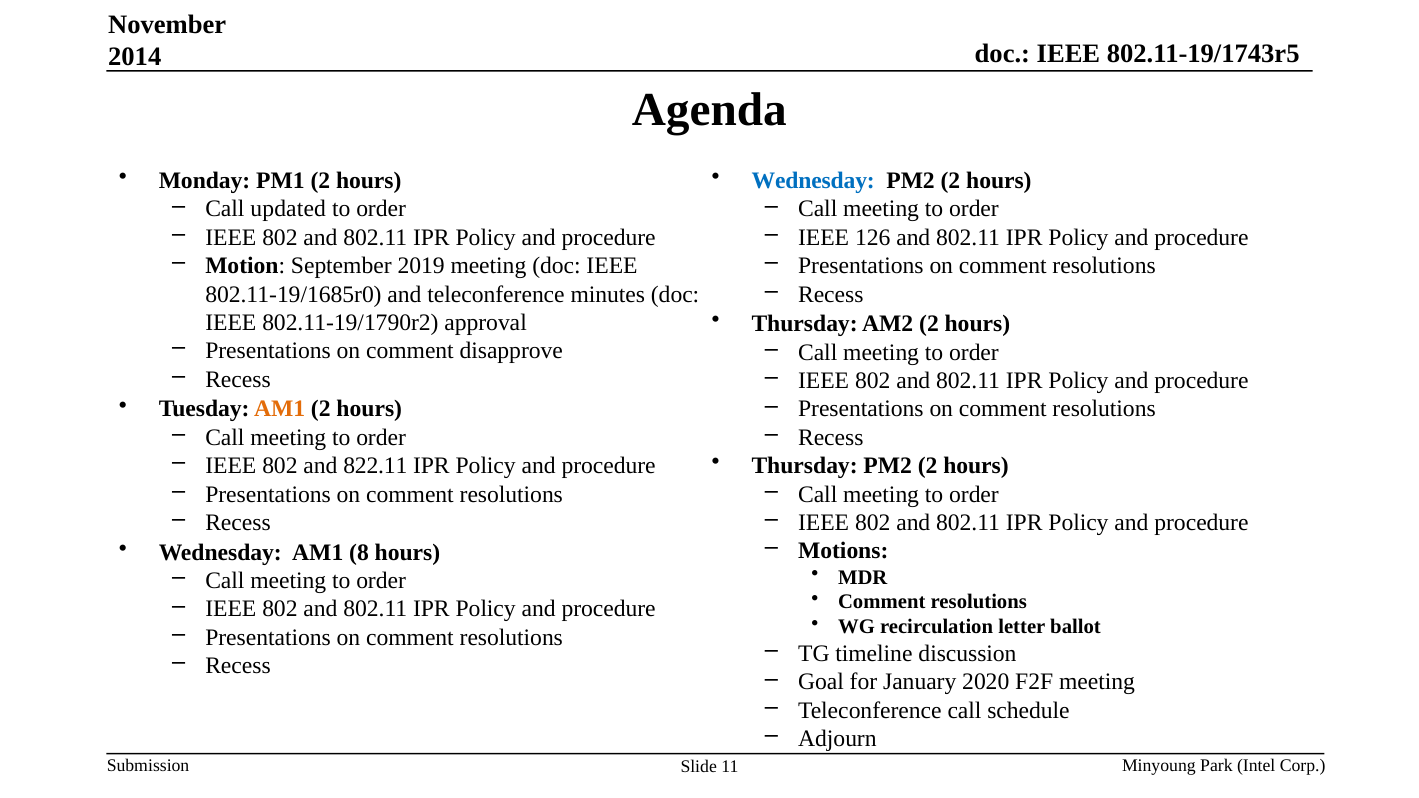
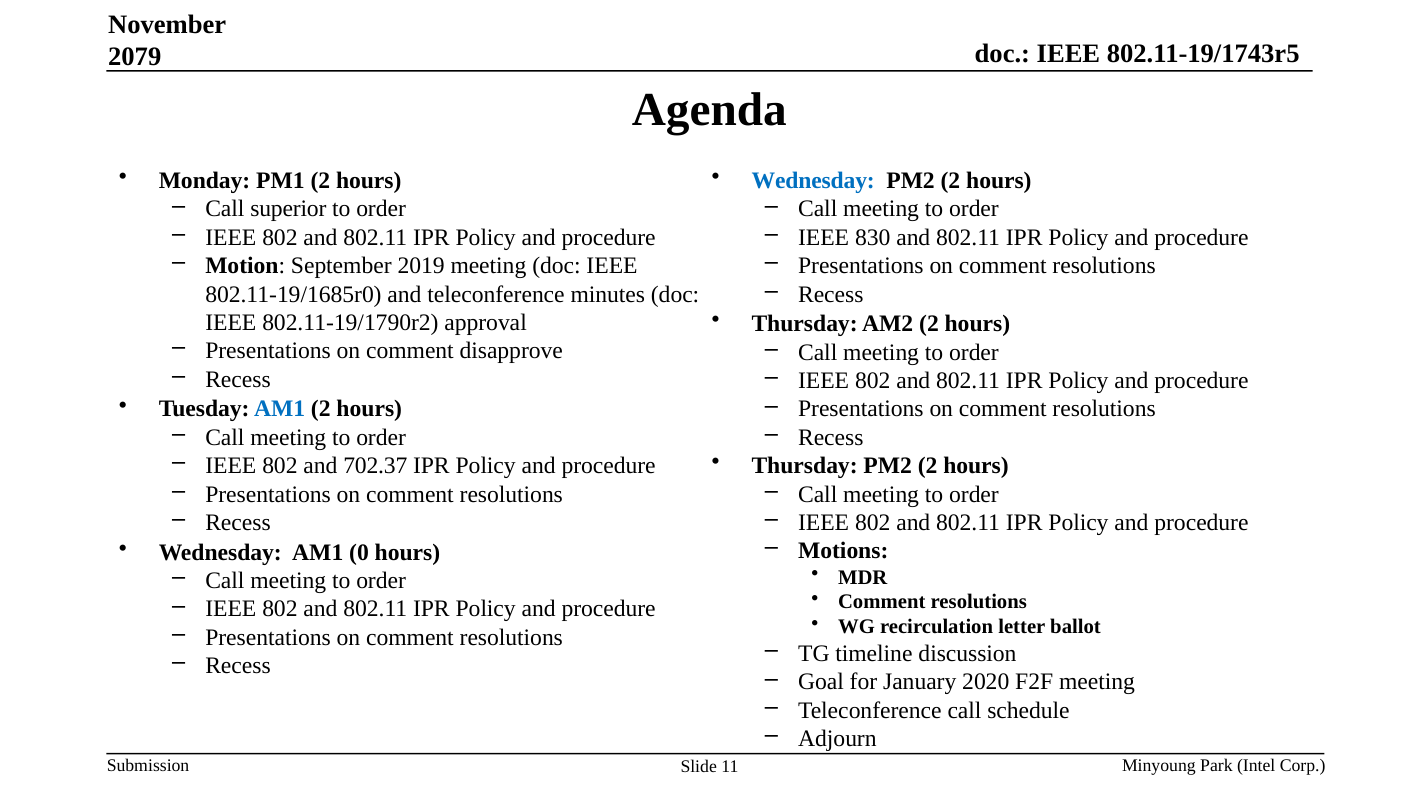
2014: 2014 -> 2079 (135, 57)
updated: updated -> superior (288, 209)
126: 126 -> 830 (873, 238)
AM1 colour: orange -> blue (280, 409)
822.11: 822.11 -> 702.37 (375, 466)
8: 8 -> 0 (359, 553)
